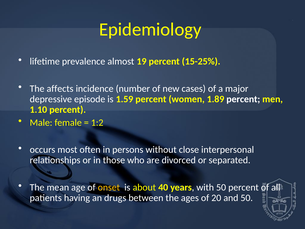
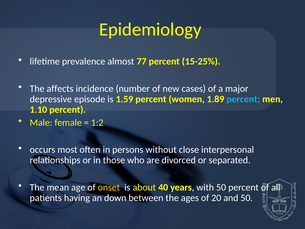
19: 19 -> 77 (142, 61)
percent colour: white -> light blue (243, 99)
drugs: drugs -> down (115, 198)
